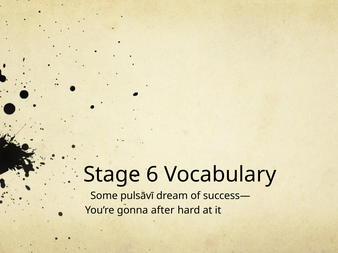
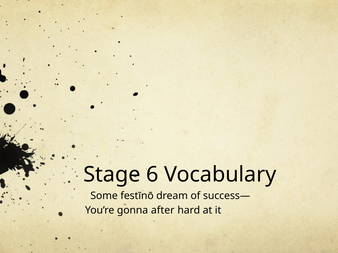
pulsāvī: pulsāvī -> festīnō (137, 196)
